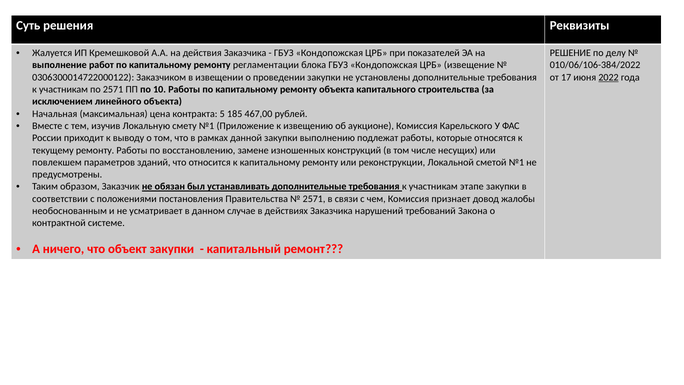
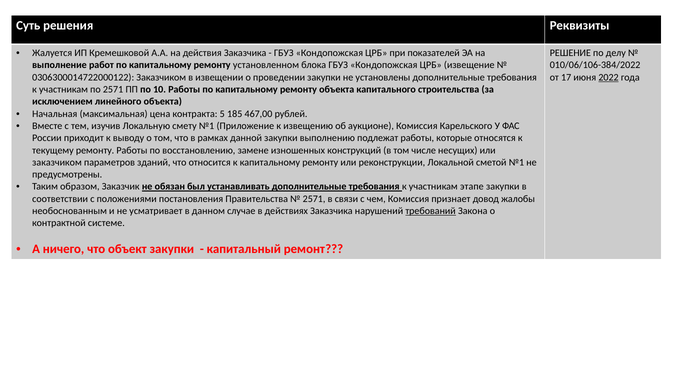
регламентации: регламентации -> установленном (266, 65)
повлекшем: повлекшем -> заказчиком (57, 162)
требований underline: none -> present (431, 211)
